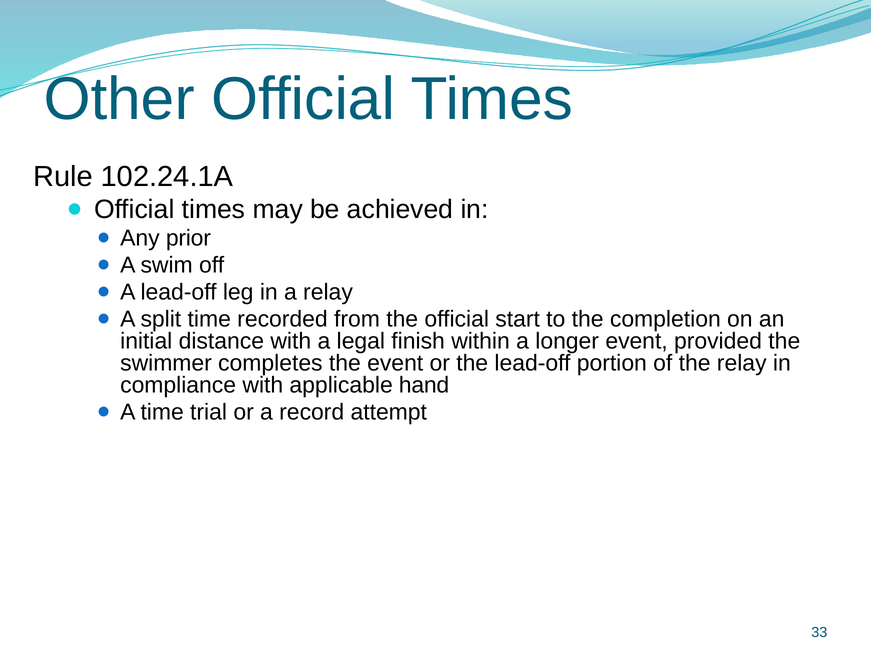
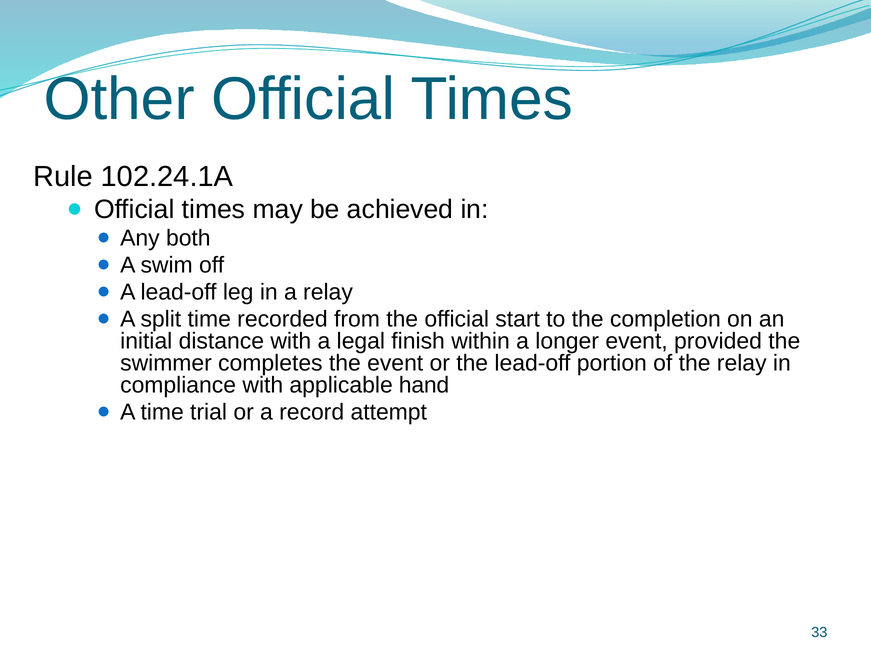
prior: prior -> both (188, 238)
